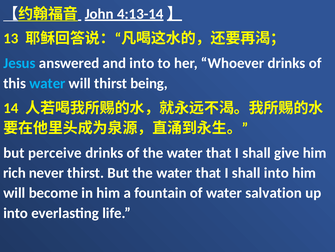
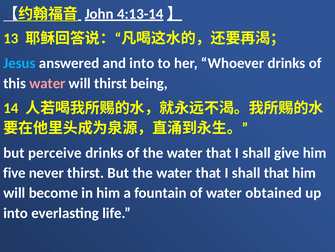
water colour: light blue -> pink (47, 83)
rich: rich -> five (14, 172)
shall into: into -> that (276, 172)
salvation: salvation -> obtained (274, 192)
